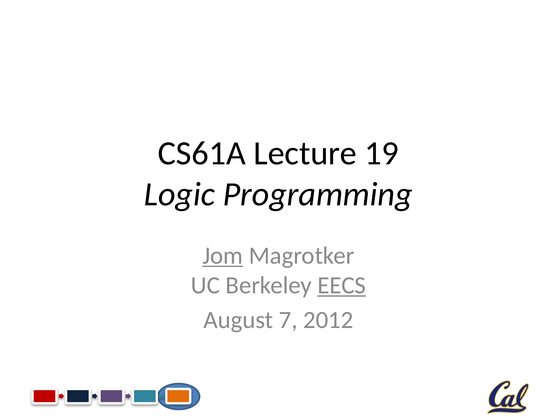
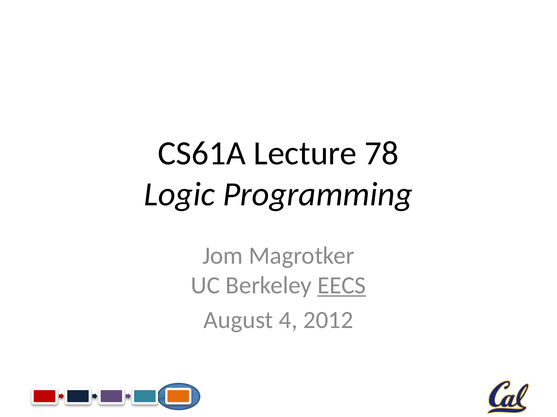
19: 19 -> 78 (382, 154)
Jom underline: present -> none (223, 256)
7: 7 -> 4 (288, 321)
